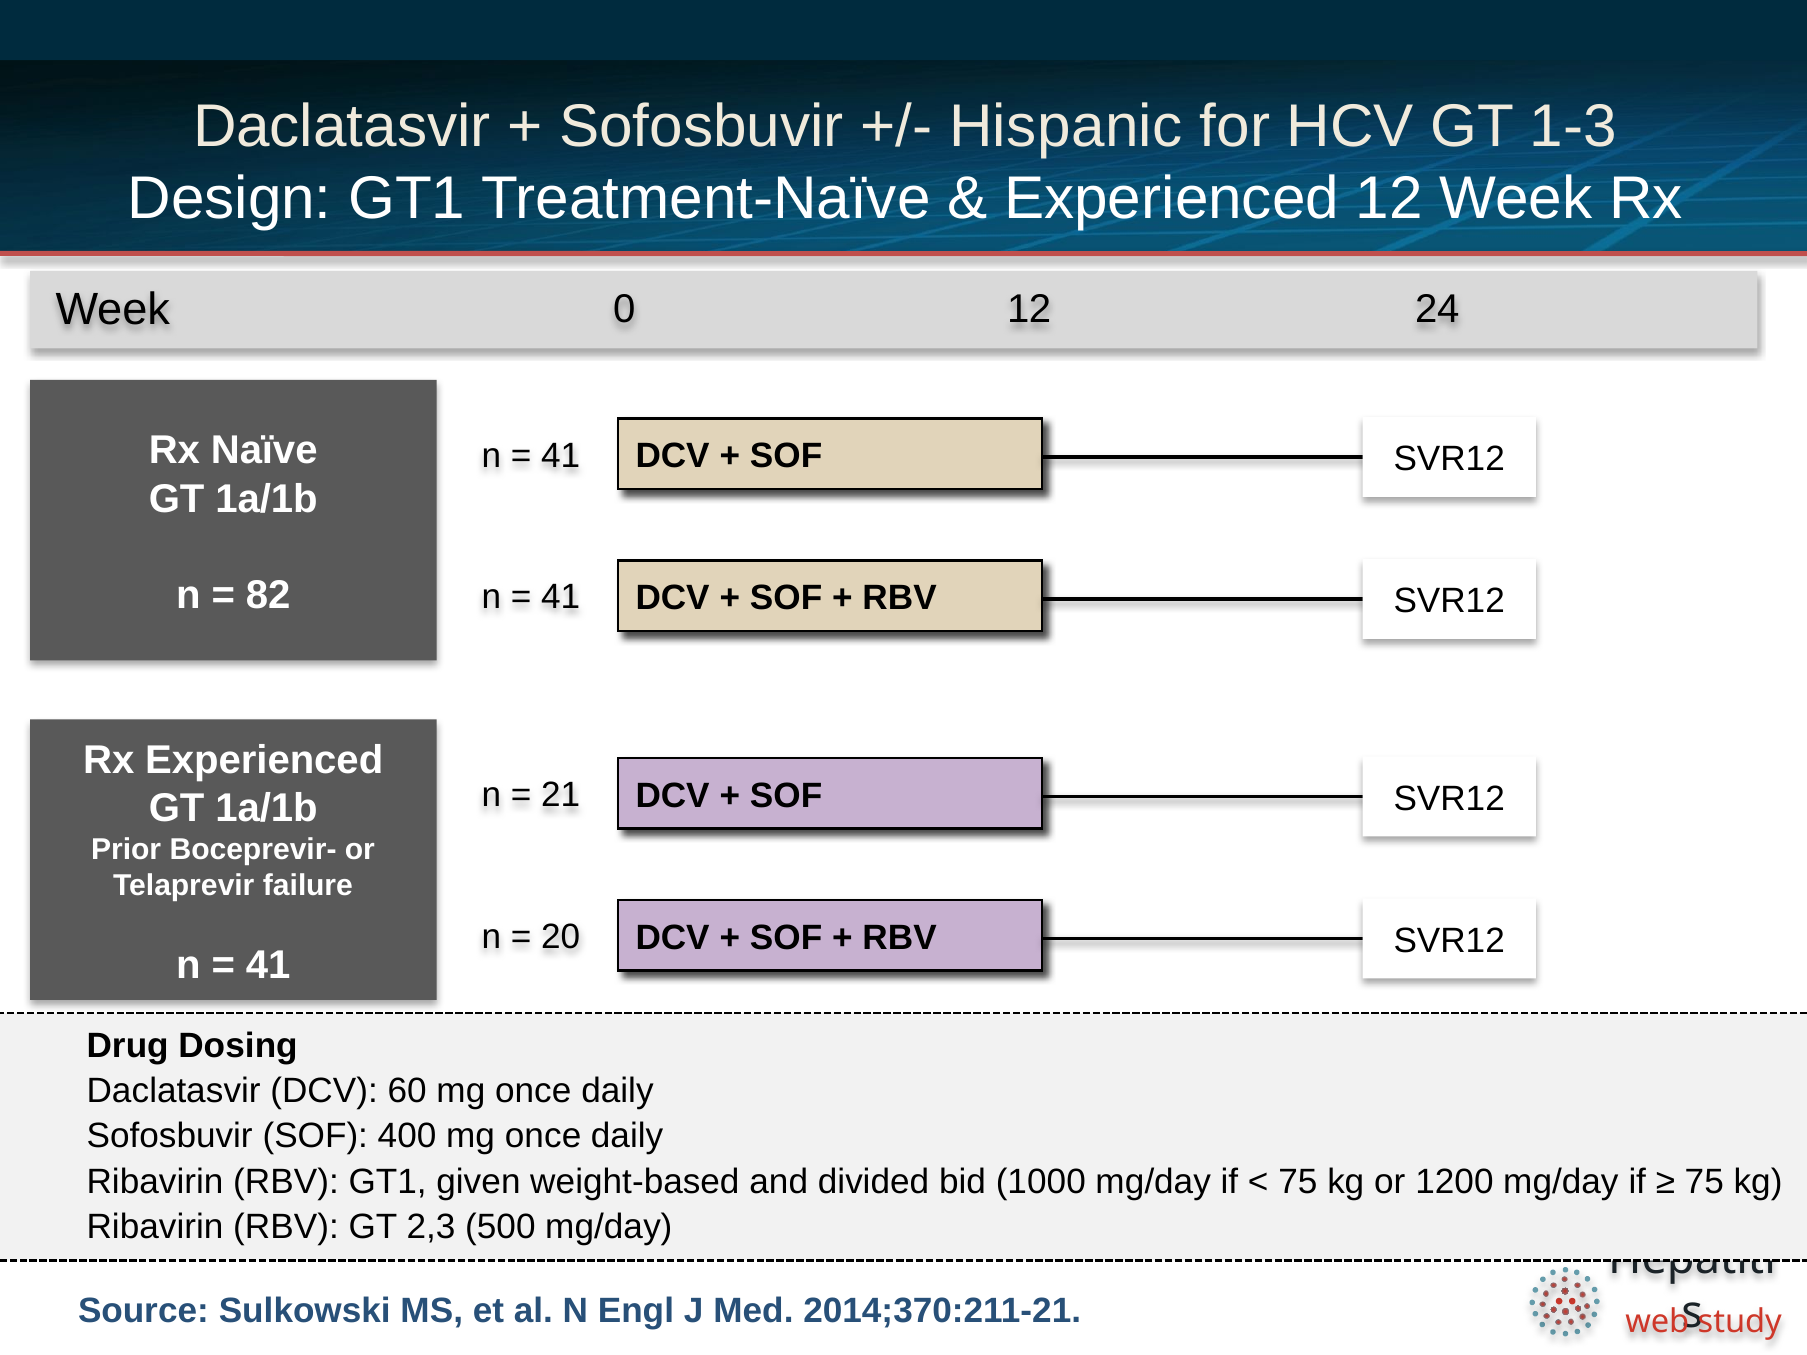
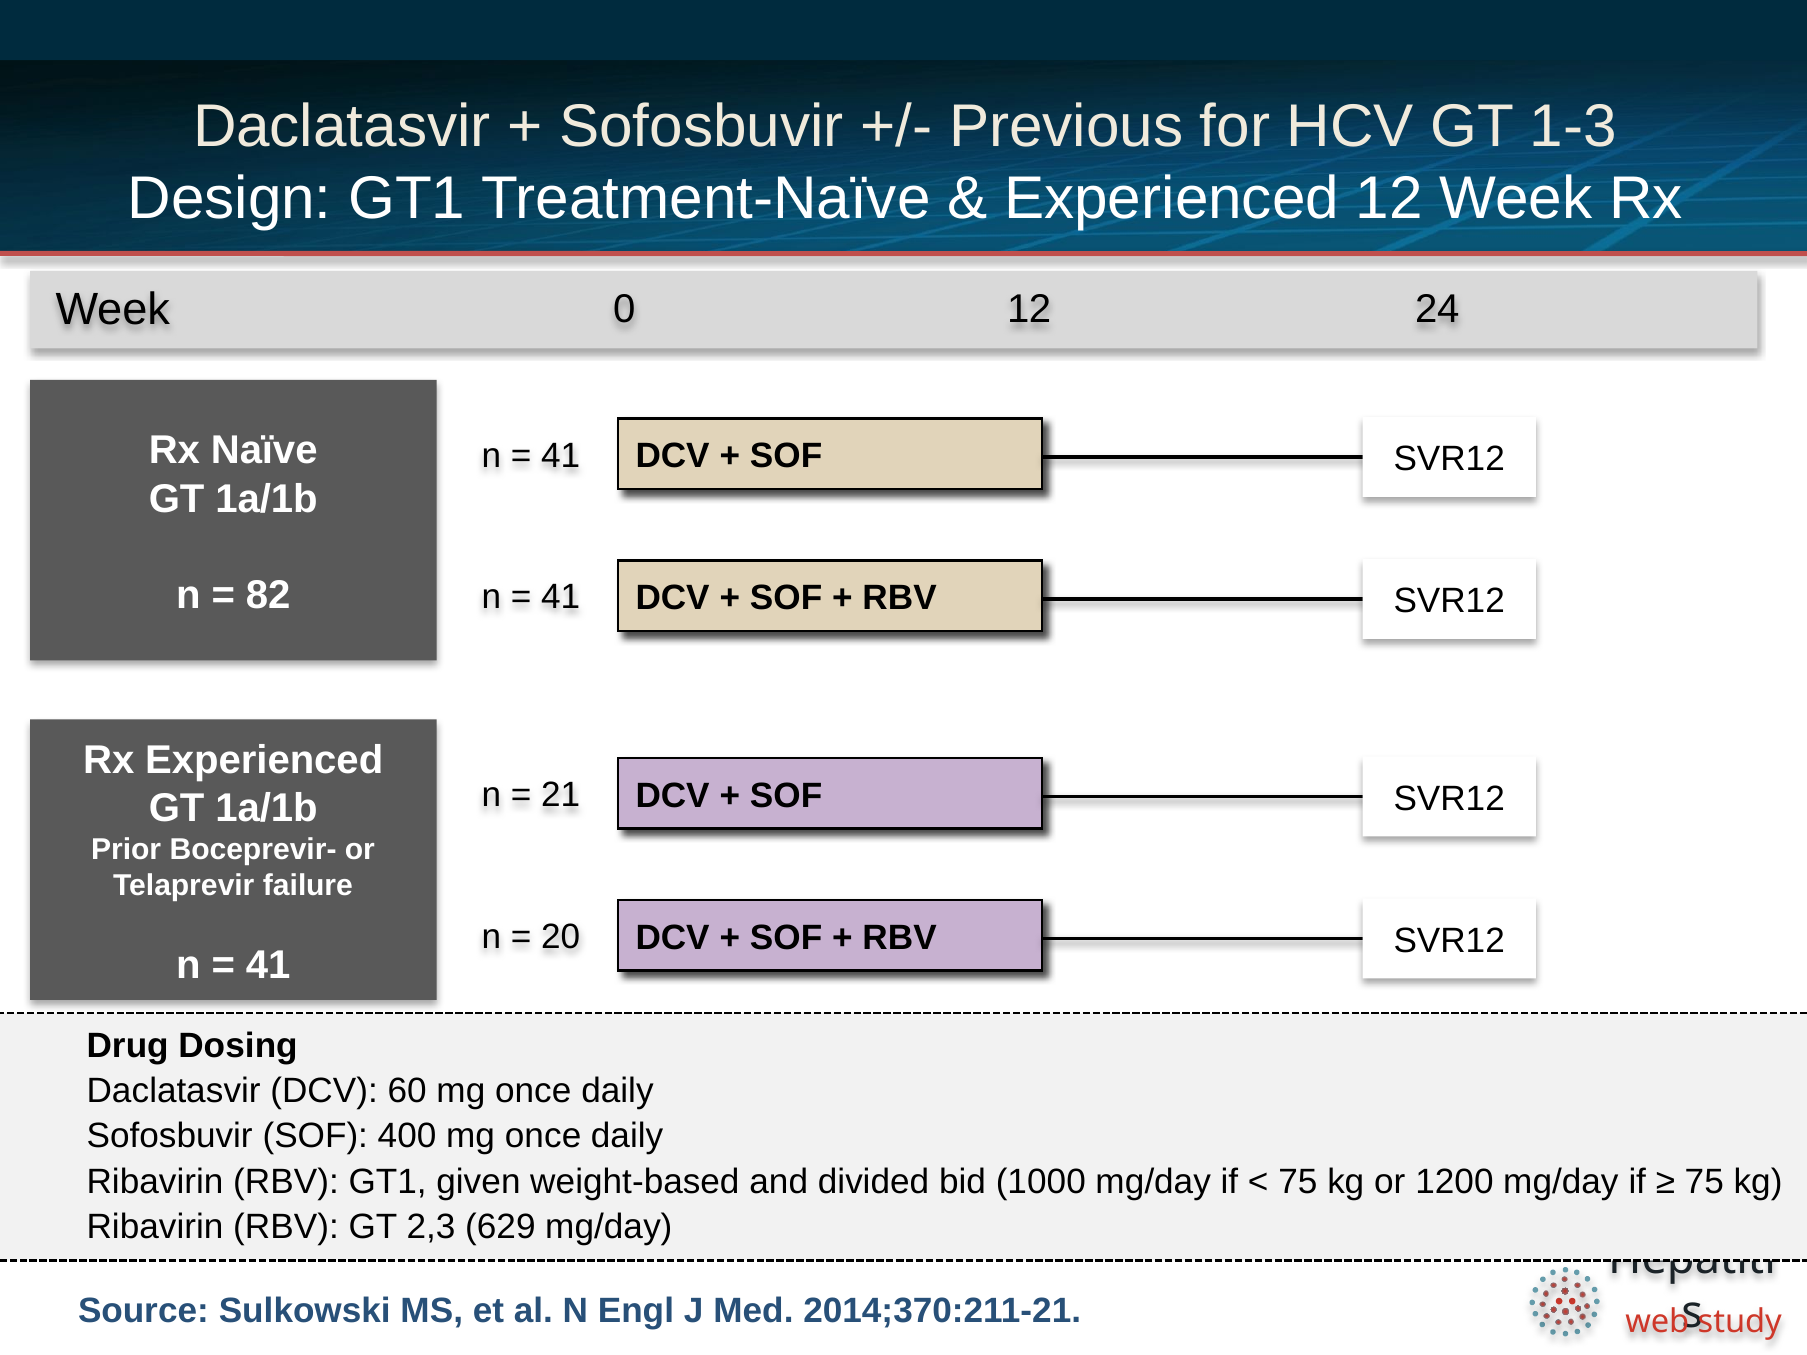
Hispanic: Hispanic -> Previous (1066, 126)
500: 500 -> 629 (500, 1227)
